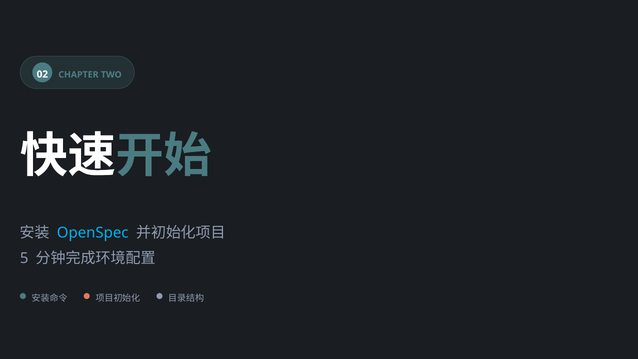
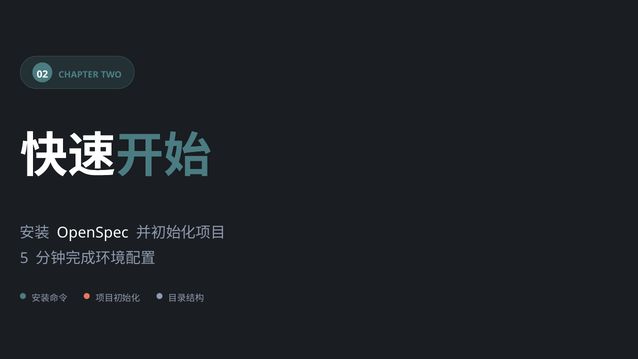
OpenSpec colour: light blue -> white (93, 233)
